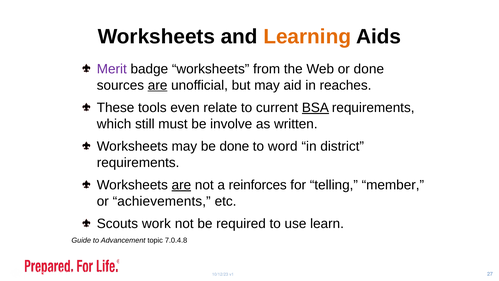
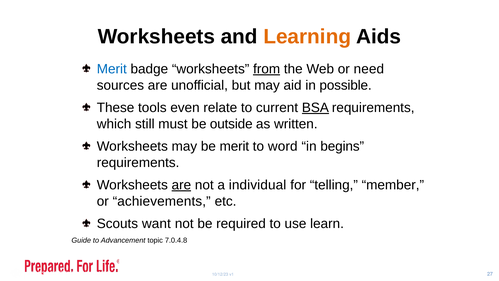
Merit colour: purple -> blue (112, 69)
from underline: none -> present (267, 69)
or done: done -> need (369, 69)
are underline: present -> none (158, 85)
reaches: reaches -> possible (346, 85)
involve: involve -> outside (231, 124)
be done: done -> merit (234, 146)
district: district -> begins (342, 146)
reinforces: reinforces -> individual (258, 185)
work: work -> want (156, 224)
